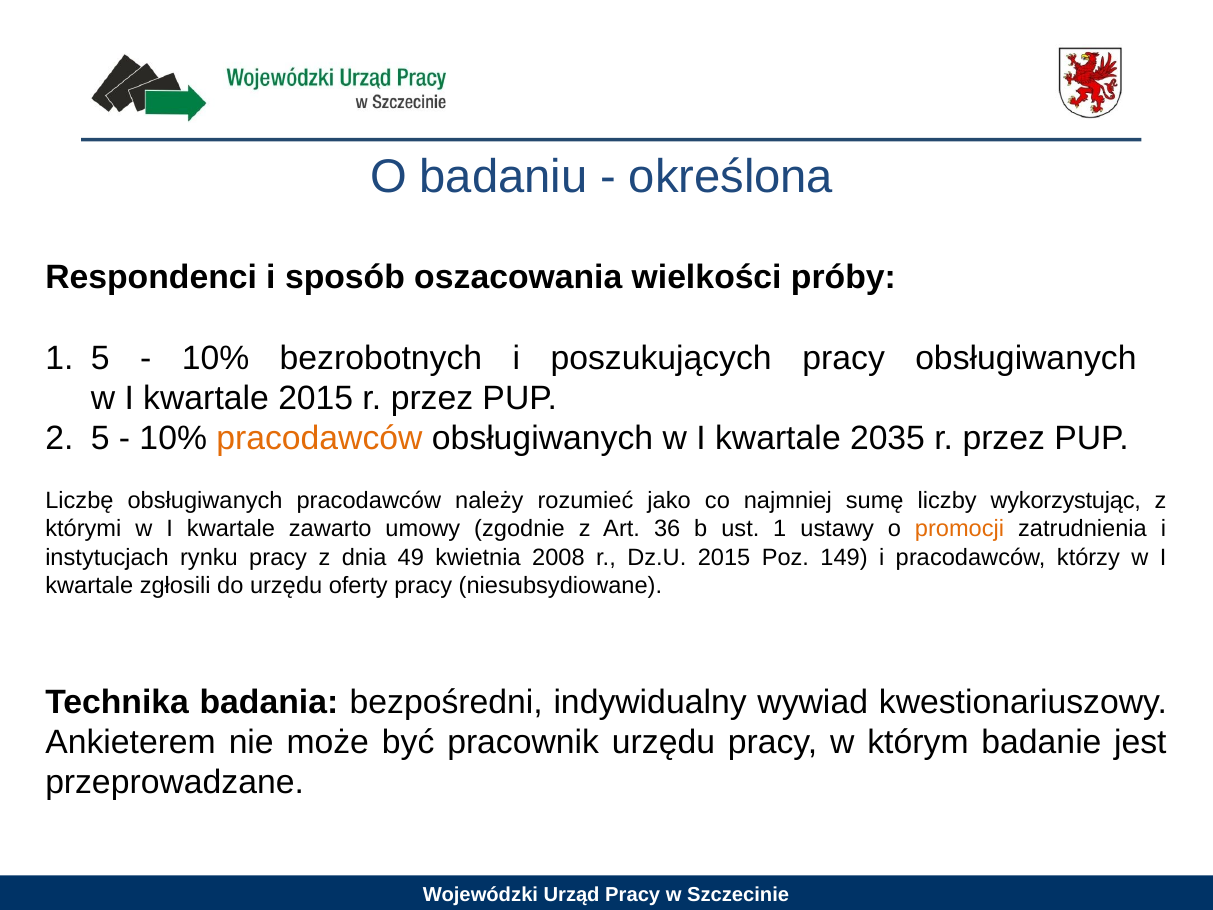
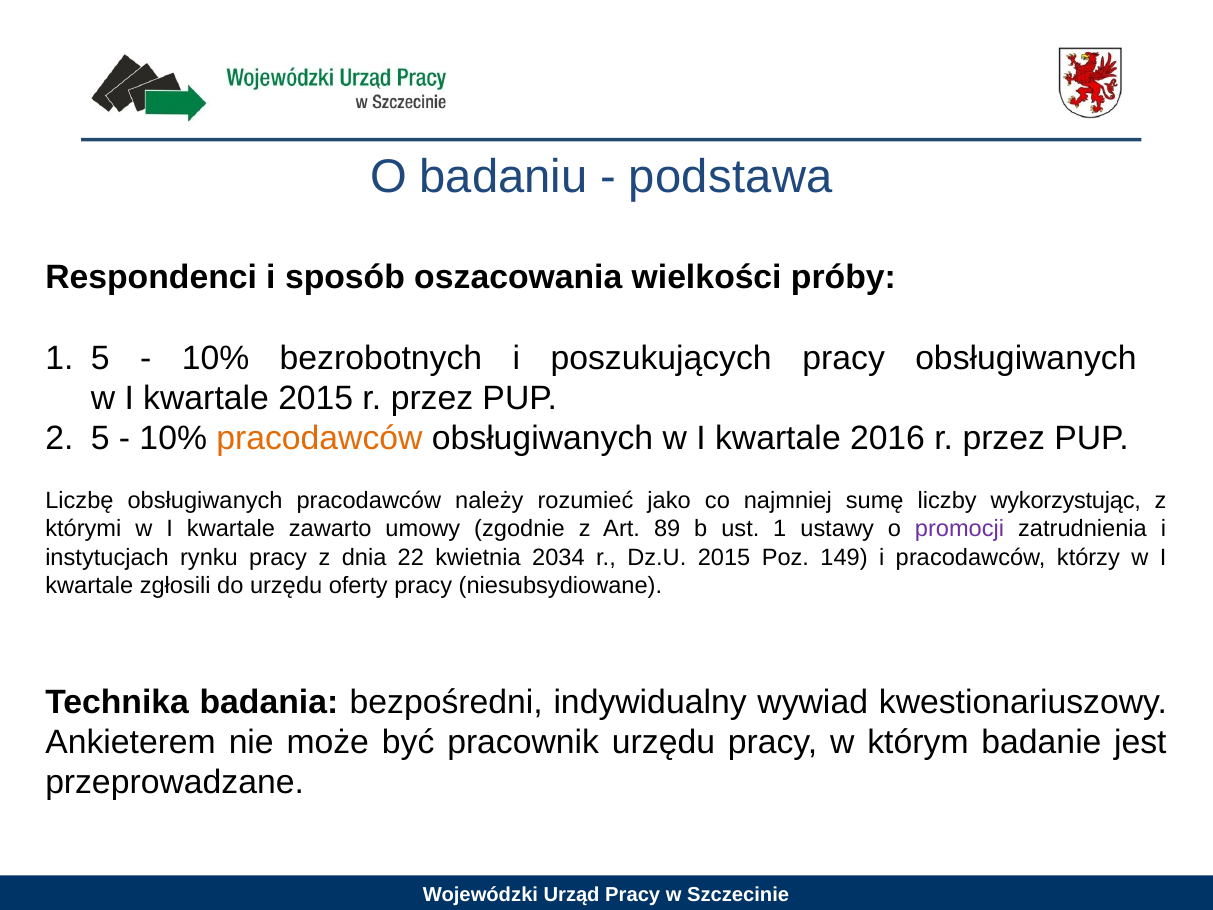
określona: określona -> podstawa (731, 177)
2035: 2035 -> 2016 (888, 439)
36: 36 -> 89 (667, 529)
promocji colour: orange -> purple (960, 529)
49: 49 -> 22 (411, 557)
2008: 2008 -> 2034 (558, 557)
